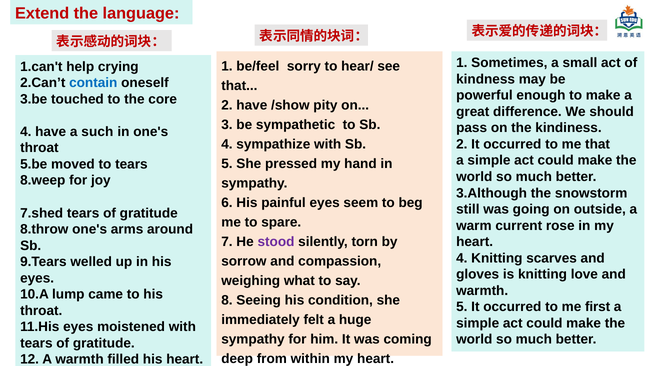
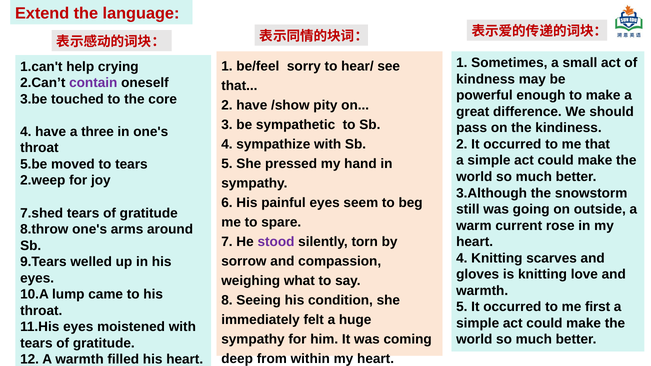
contain colour: blue -> purple (93, 83)
such: such -> three (97, 132)
8.weep: 8.weep -> 2.weep (43, 181)
